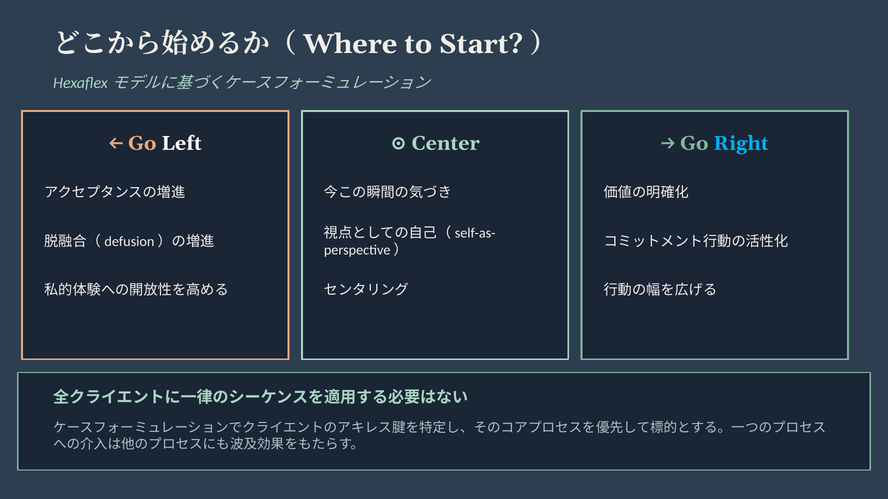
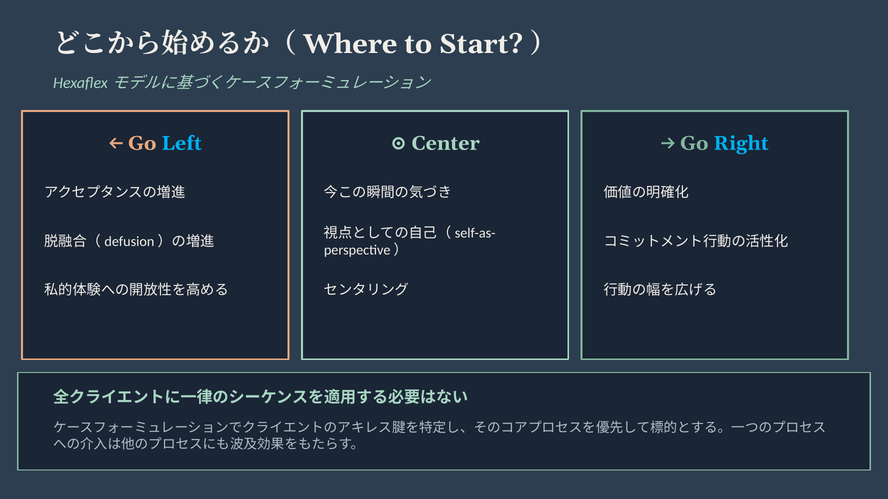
Left colour: white -> light blue (182, 143)
